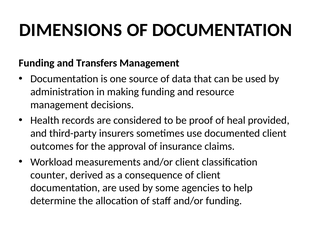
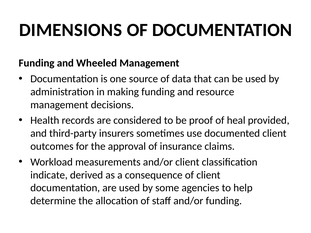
Transfers: Transfers -> Wheeled (97, 63)
counter: counter -> indicate (49, 175)
